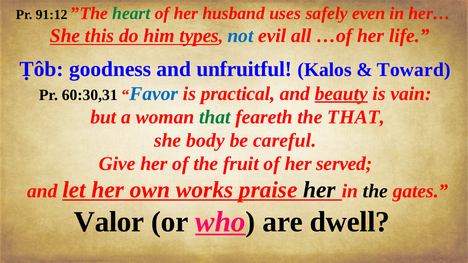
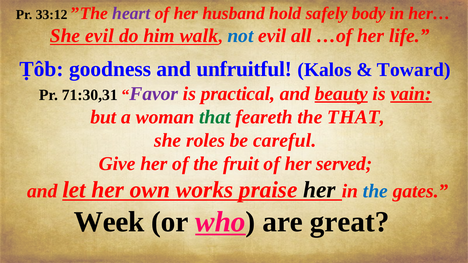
91:12: 91:12 -> 33:12 (52, 15)
heart colour: green -> purple (131, 13)
uses: uses -> hold (285, 13)
even: even -> body (369, 13)
She this: this -> evil (99, 36)
types: types -> walk (199, 36)
60:30,31: 60:30,31 -> 71:30,31 (90, 95)
Favor colour: blue -> purple (154, 94)
vain underline: none -> present (411, 94)
body: body -> roles (206, 141)
the colour: black -> blue (375, 191)
Valor: Valor -> Week (109, 222)
dwell: dwell -> great (350, 222)
